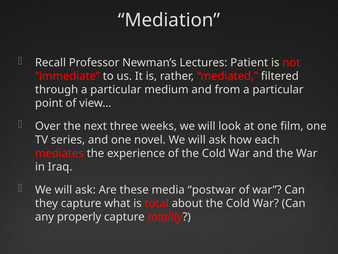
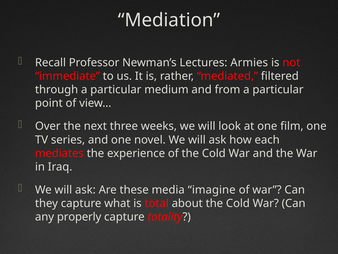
Patient: Patient -> Armies (249, 63)
postwar: postwar -> imagine (212, 189)
